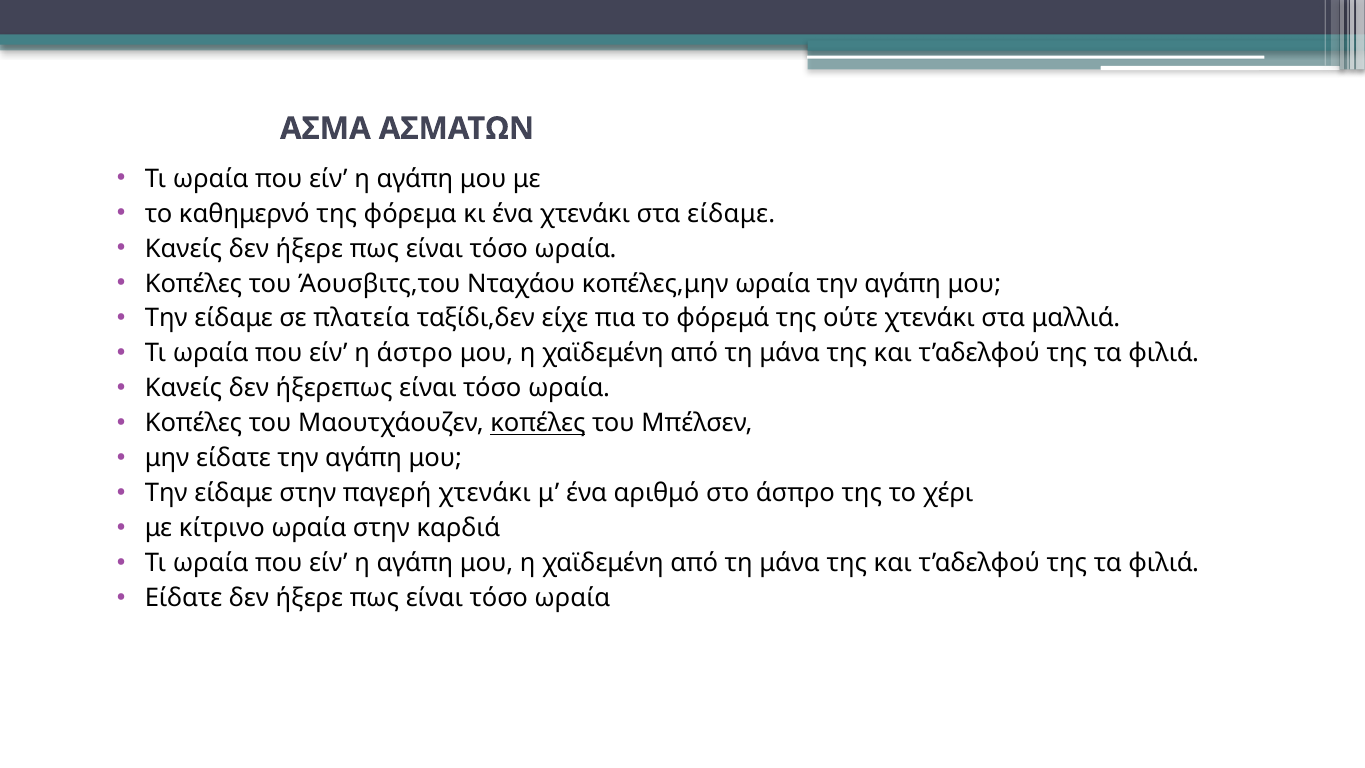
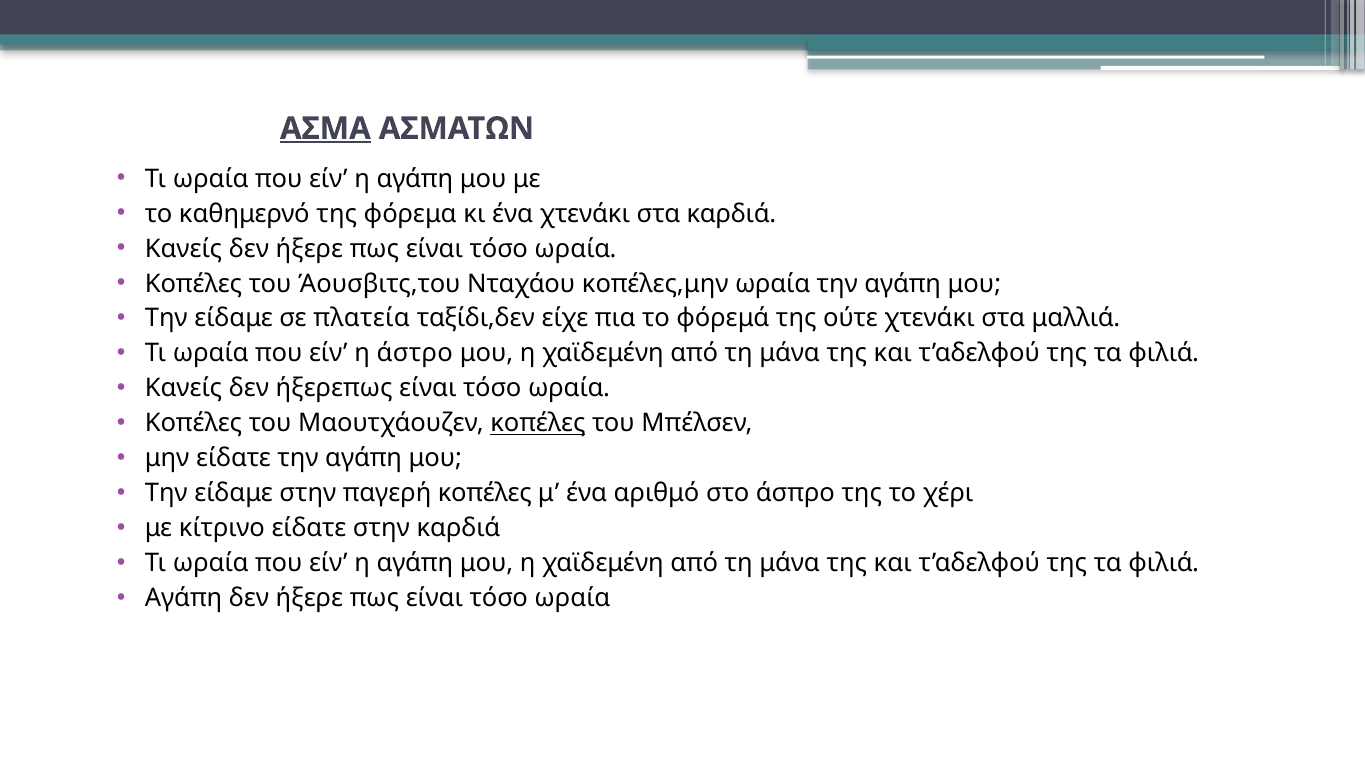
ΑΣΜΑ underline: none -> present (325, 128)
στα είδαμε: είδαμε -> καρδιά (731, 214)
παγερή χτενάκι: χτενάκι -> κοπέλες (485, 493)
κίτρινο ωραία: ωραία -> είδατε (309, 528)
Είδατε: Είδατε -> Αγάπη (184, 598)
